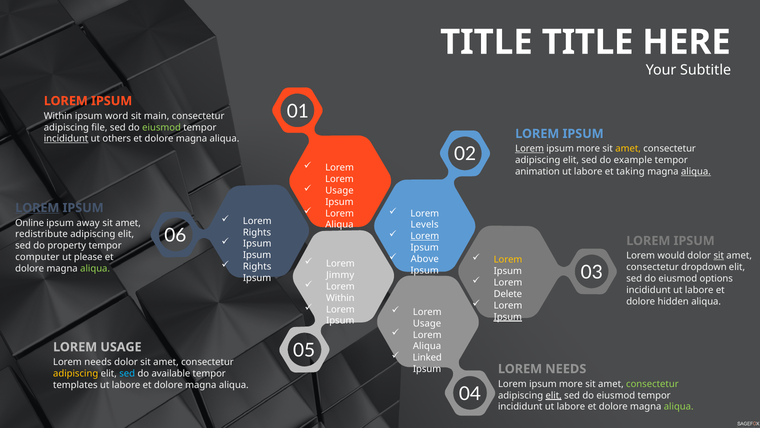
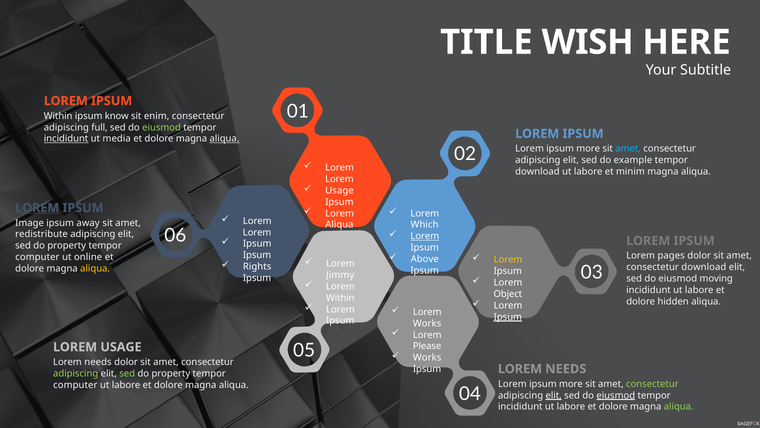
TITLE TITLE: TITLE -> WISH (588, 42)
word: word -> know (117, 116)
main: main -> enim (157, 116)
file: file -> full (99, 127)
others: others -> media (117, 139)
aliqua underline: none -> present (224, 139)
Lorem underline: present -> none (530, 149)
amet colour: yellow -> light blue (628, 149)
animation: animation -> download (537, 171)
taking: taking -> minim (630, 171)
aliqua underline: present -> none (696, 171)
Online: Online -> Image (30, 223)
Levels: Levels -> Which (425, 225)
Rights: Rights -> Lorem (257, 232)
would: would -> pages (671, 255)
sit underline: present -> none (719, 255)
please: please -> online (88, 257)
consectetur dropdown: dropdown -> download (704, 267)
aliqua colour: light green -> yellow (95, 268)
options: options -> moving (716, 278)
Delete: Delete -> Object (508, 294)
Usage: Usage -> Works (427, 323)
Aliqua: Aliqua -> Please (427, 346)
Linked: Linked -> Works (427, 357)
adipiscing colour: yellow -> light green (76, 373)
sed colour: light blue -> light green (127, 373)
available: available -> property (171, 373)
templates: templates -> computer (75, 384)
eiusmod underline: none -> present (616, 395)
